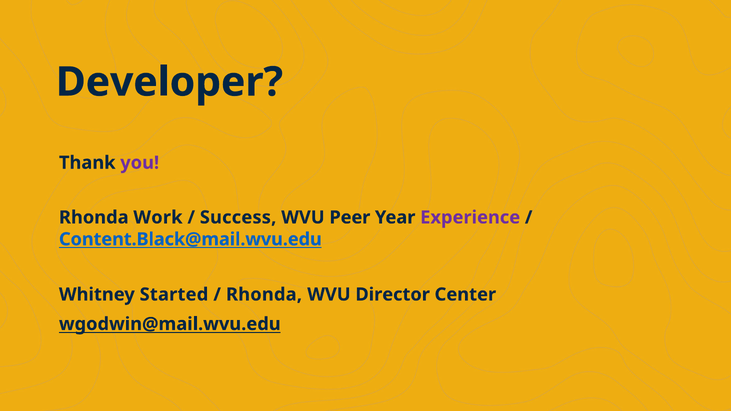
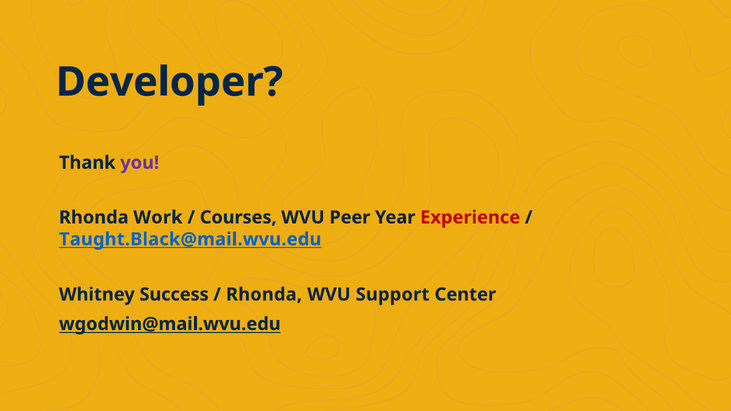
Success: Success -> Courses (238, 217)
Experience colour: purple -> red (470, 217)
Content.Black@mail.wvu.edu: Content.Black@mail.wvu.edu -> Taught.Black@mail.wvu.edu (190, 239)
Started: Started -> Success (174, 295)
Director: Director -> Support (393, 295)
